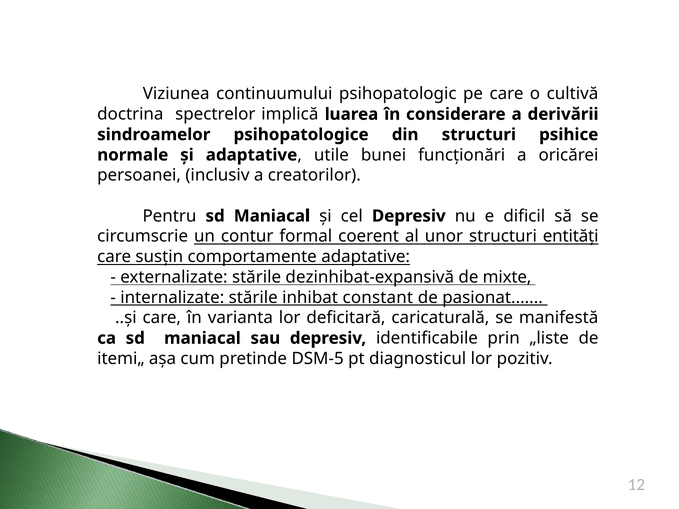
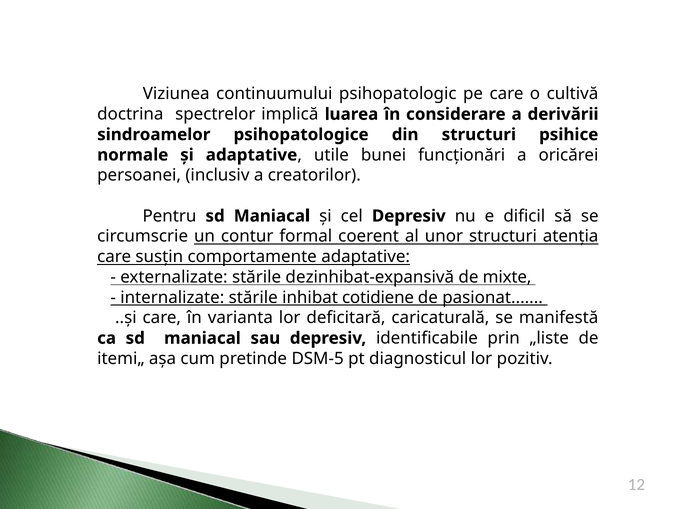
entități: entități -> atenția (571, 236)
constant: constant -> cotidiene (378, 298)
